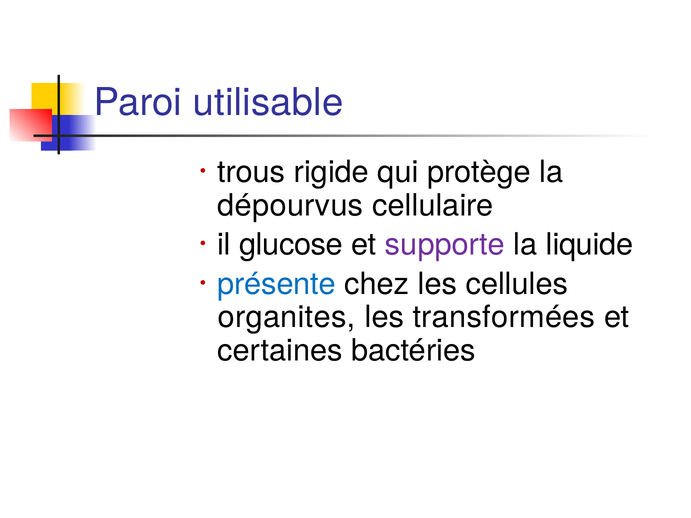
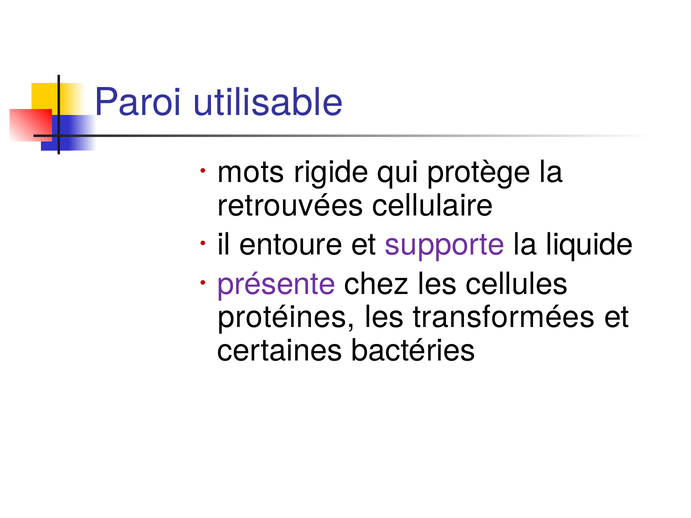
trous: trous -> mots (251, 172)
dépourvus: dépourvus -> retrouvées (290, 206)
glucose: glucose -> entoure (291, 245)
présente colour: blue -> purple (277, 284)
organites: organites -> protéines (287, 317)
